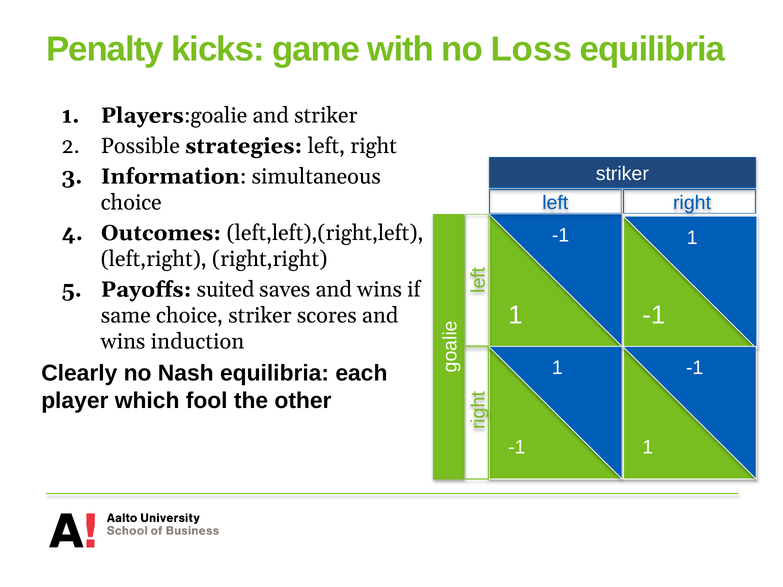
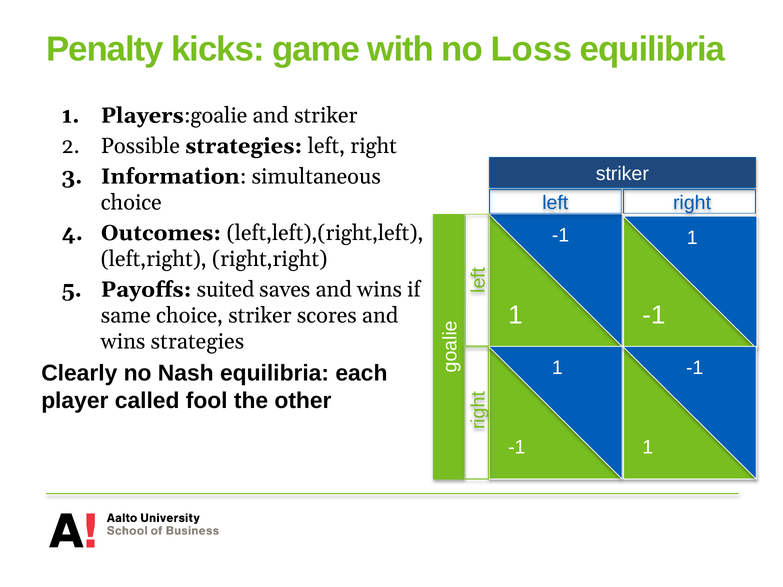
wins induction: induction -> strategies (197, 342)
which: which -> called (147, 401)
